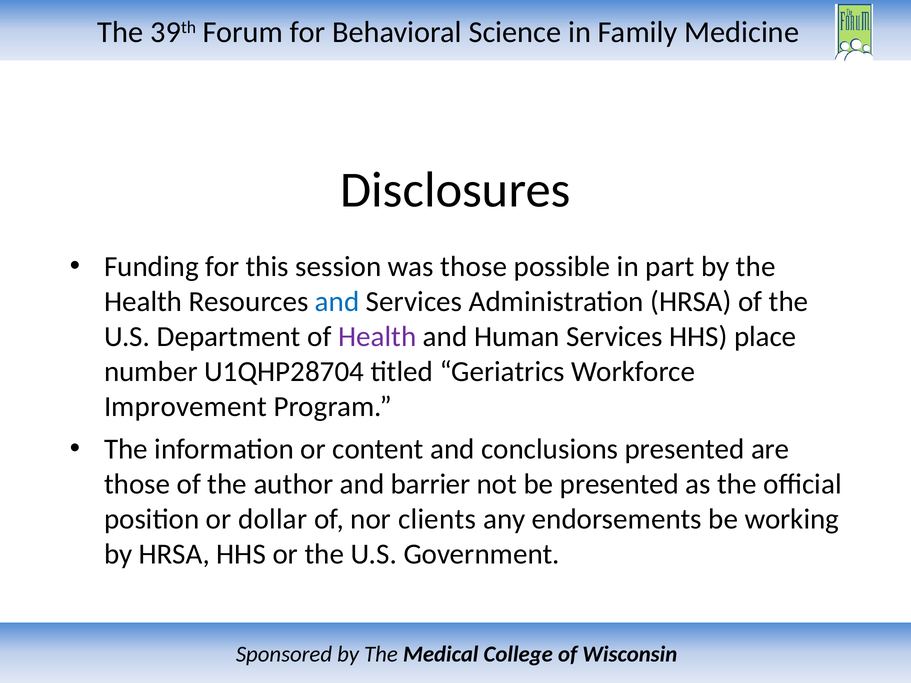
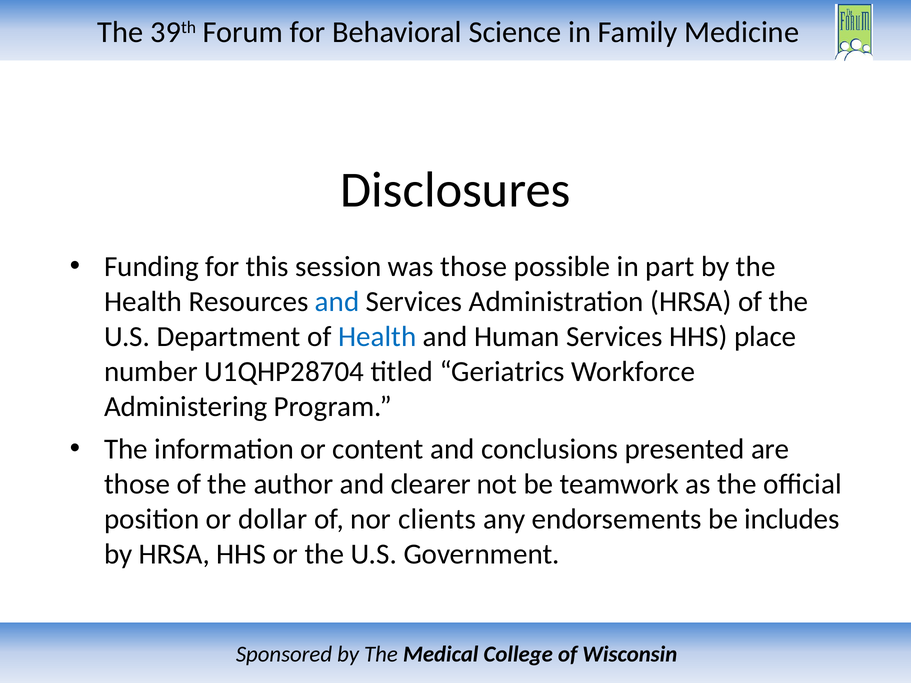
Health colour: purple -> blue (377, 337)
Improvement: Improvement -> Administering (186, 407)
barrier: barrier -> clearer (431, 484)
be presented: presented -> teamwork (619, 484)
working: working -> includes (792, 519)
